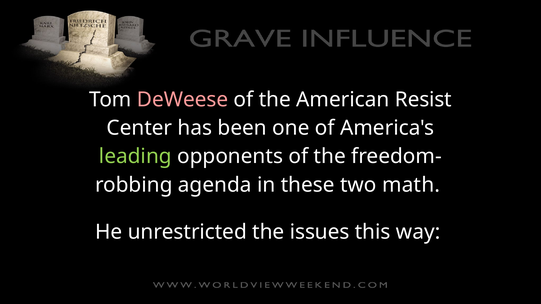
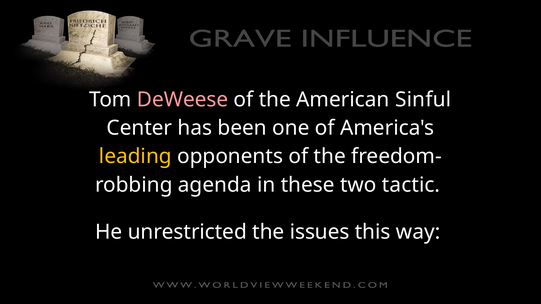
Resist: Resist -> Sinful (423, 100)
leading colour: light green -> yellow (135, 157)
math: math -> tactic (411, 185)
